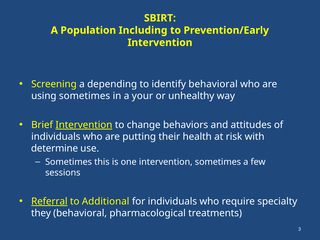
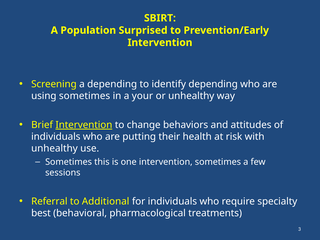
Including: Including -> Surprised (143, 30)
identify behavioral: behavioral -> depending (213, 84)
determine: determine -> unhealthy (54, 148)
Referral underline: present -> none (49, 201)
they: they -> best (41, 213)
